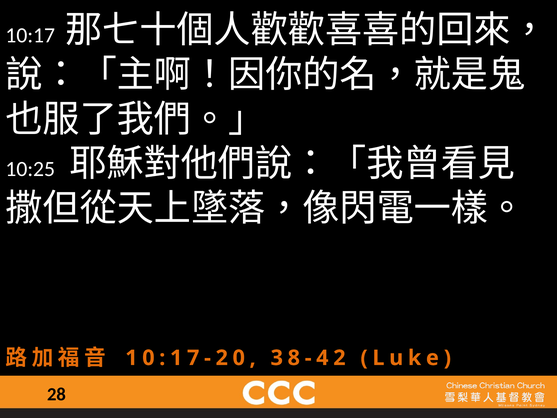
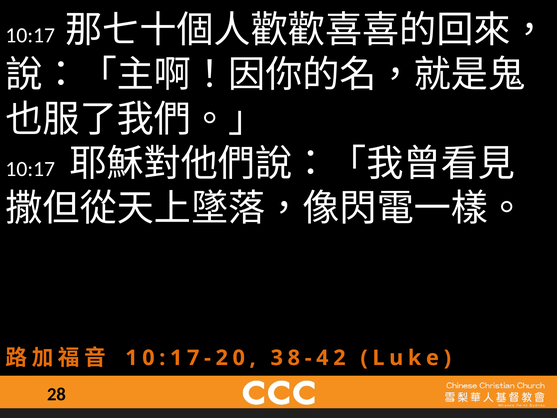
10:25: 10:25 -> 10:17 (30, 169)
